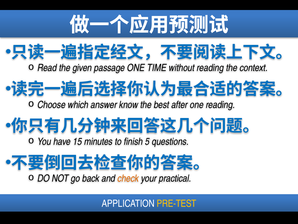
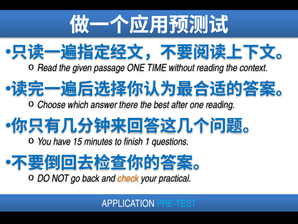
know: know -> there (129, 104)
5: 5 -> 1 (147, 141)
PRE-TEST colour: yellow -> light blue (177, 203)
